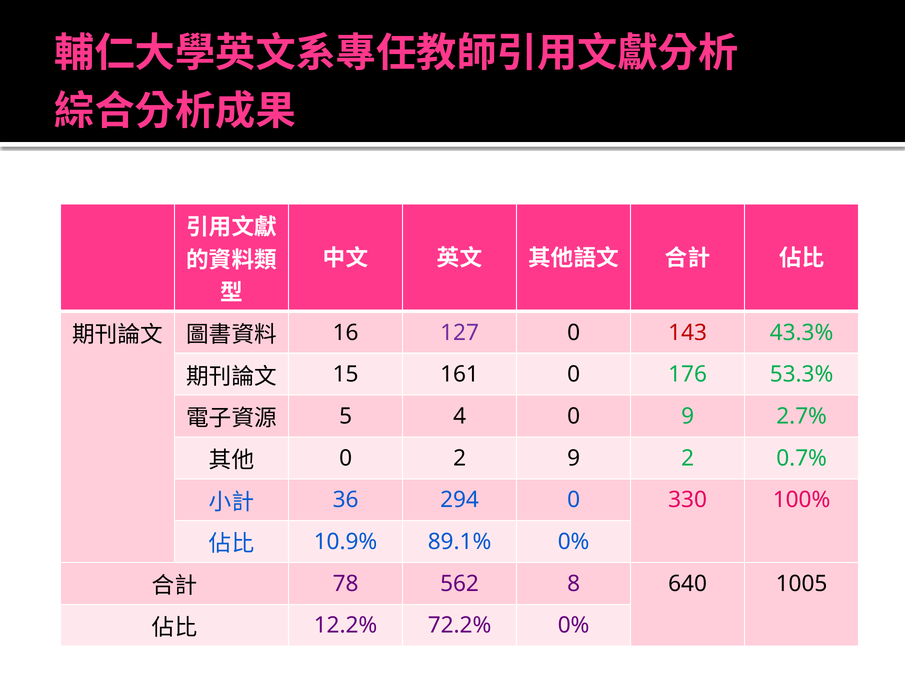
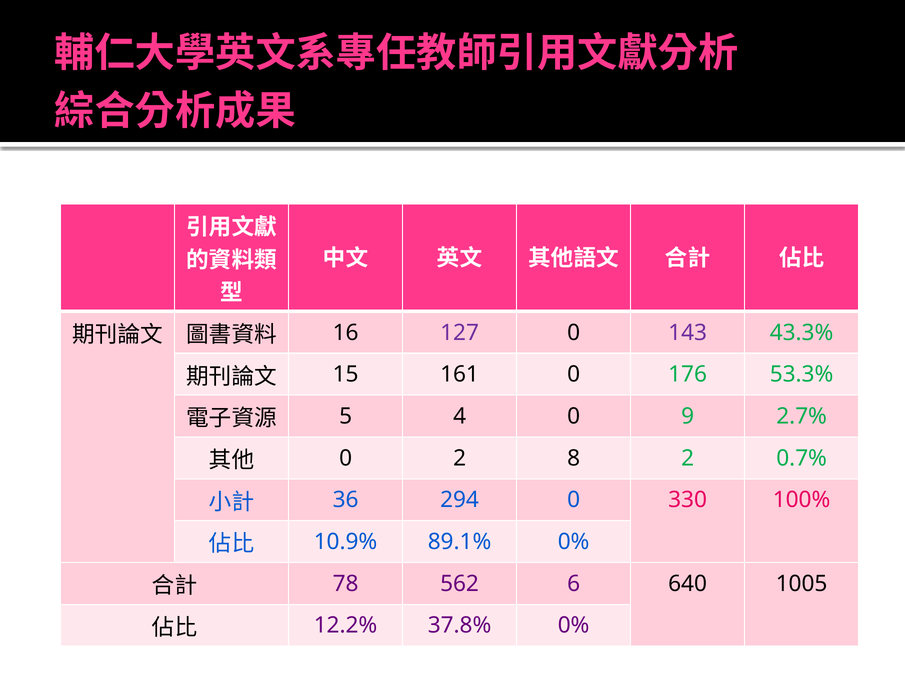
143 colour: red -> purple (688, 332)
2 9: 9 -> 8 (574, 458)
8: 8 -> 6 (574, 583)
72.2%: 72.2% -> 37.8% (460, 625)
